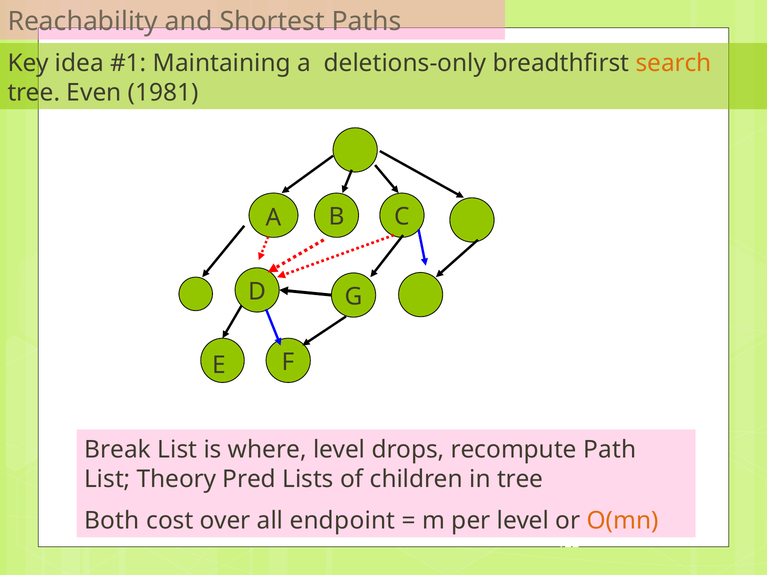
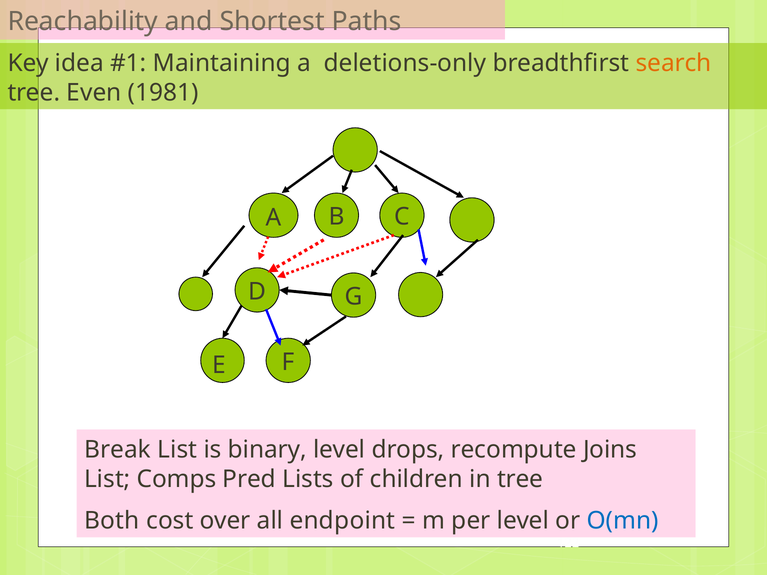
where: where -> binary (267, 450)
Path: Path -> Joins (610, 450)
Theory: Theory -> Comps (177, 479)
O(mn colour: orange -> blue (623, 521)
